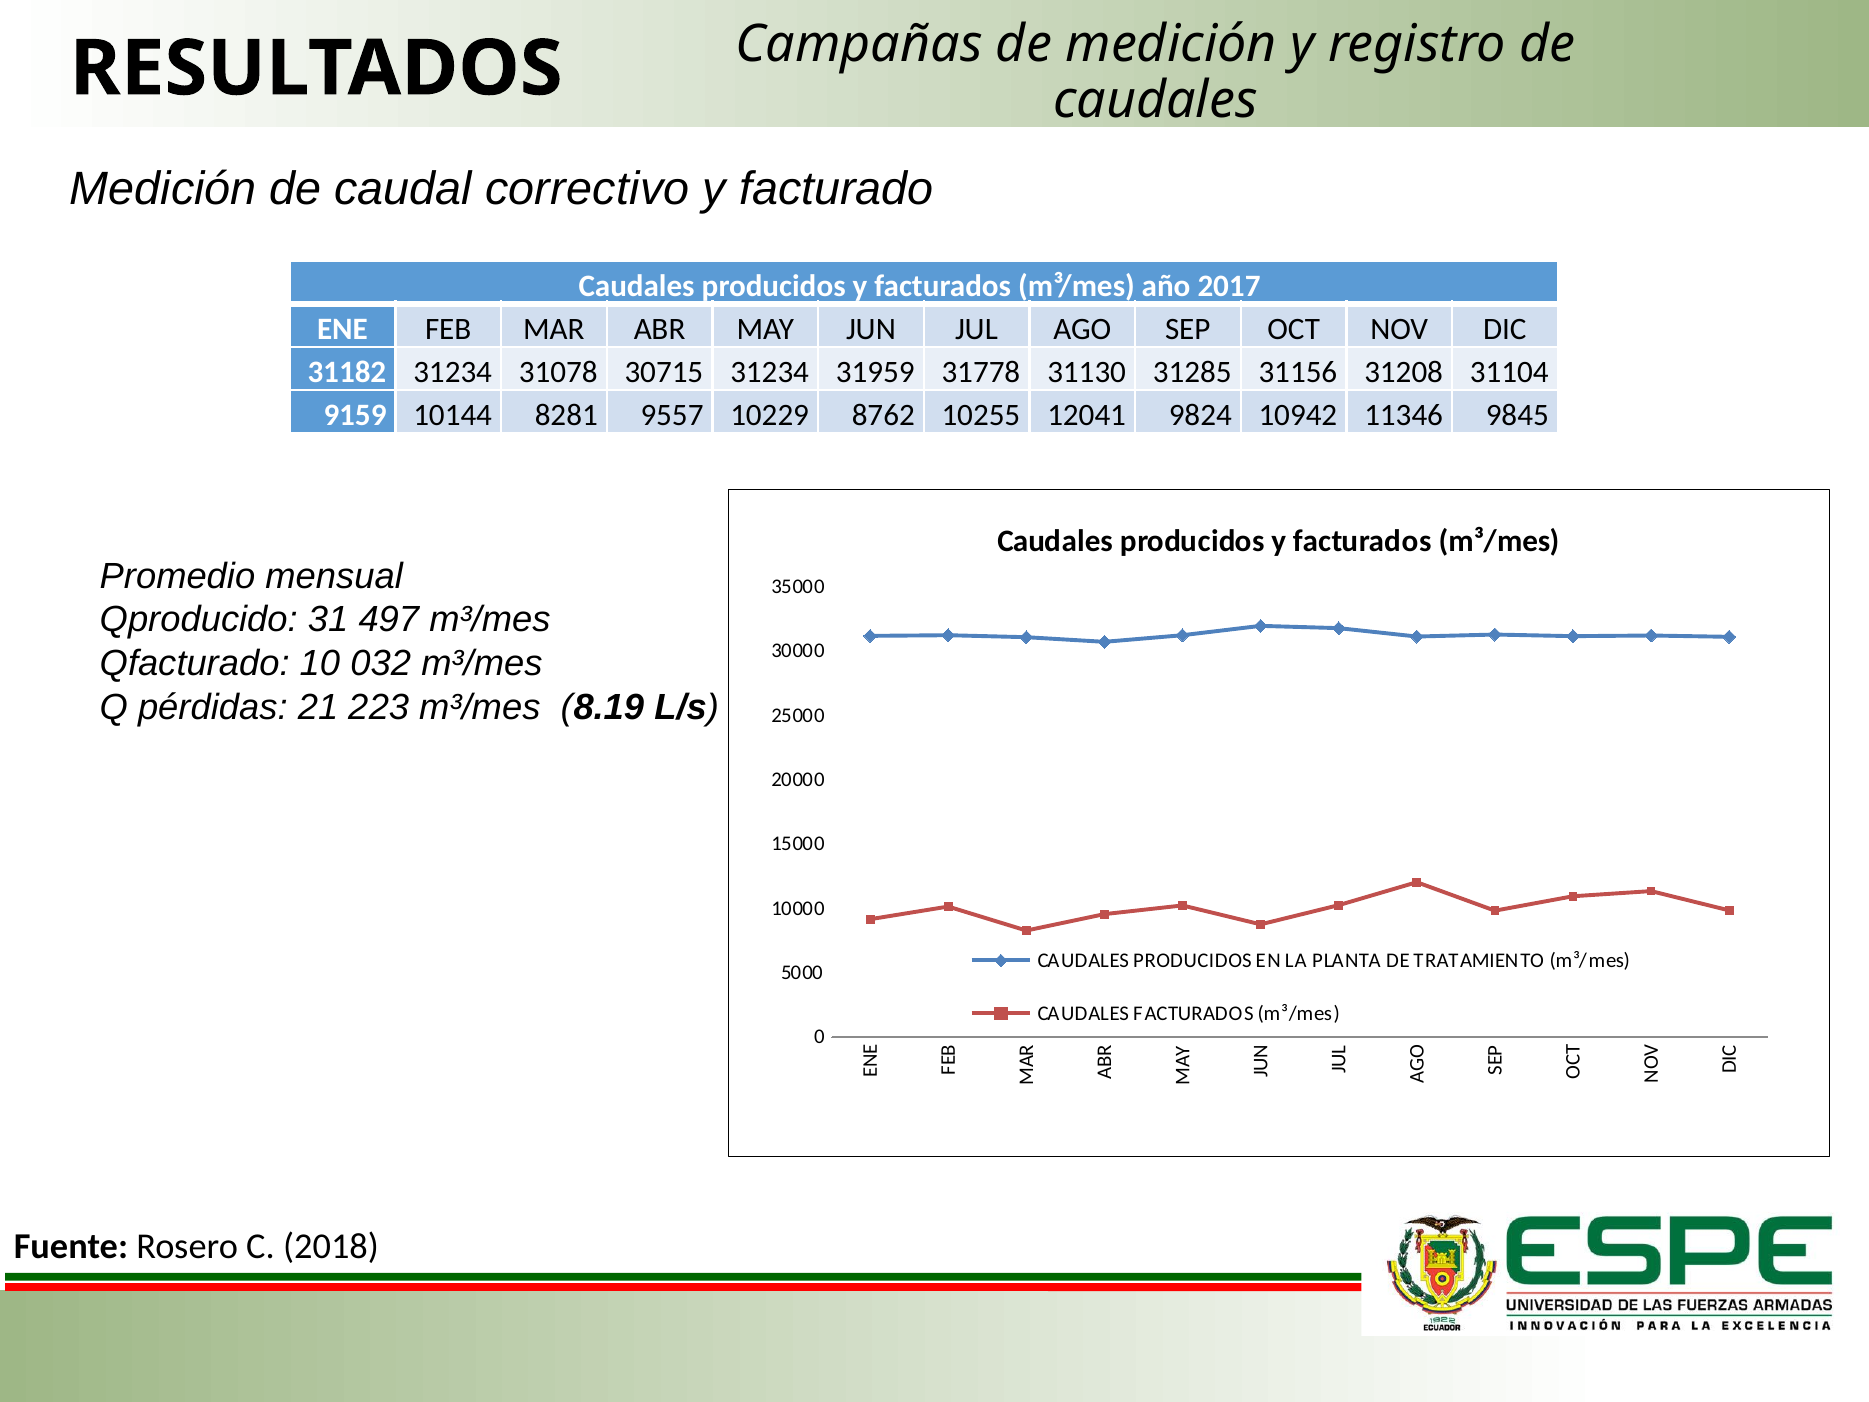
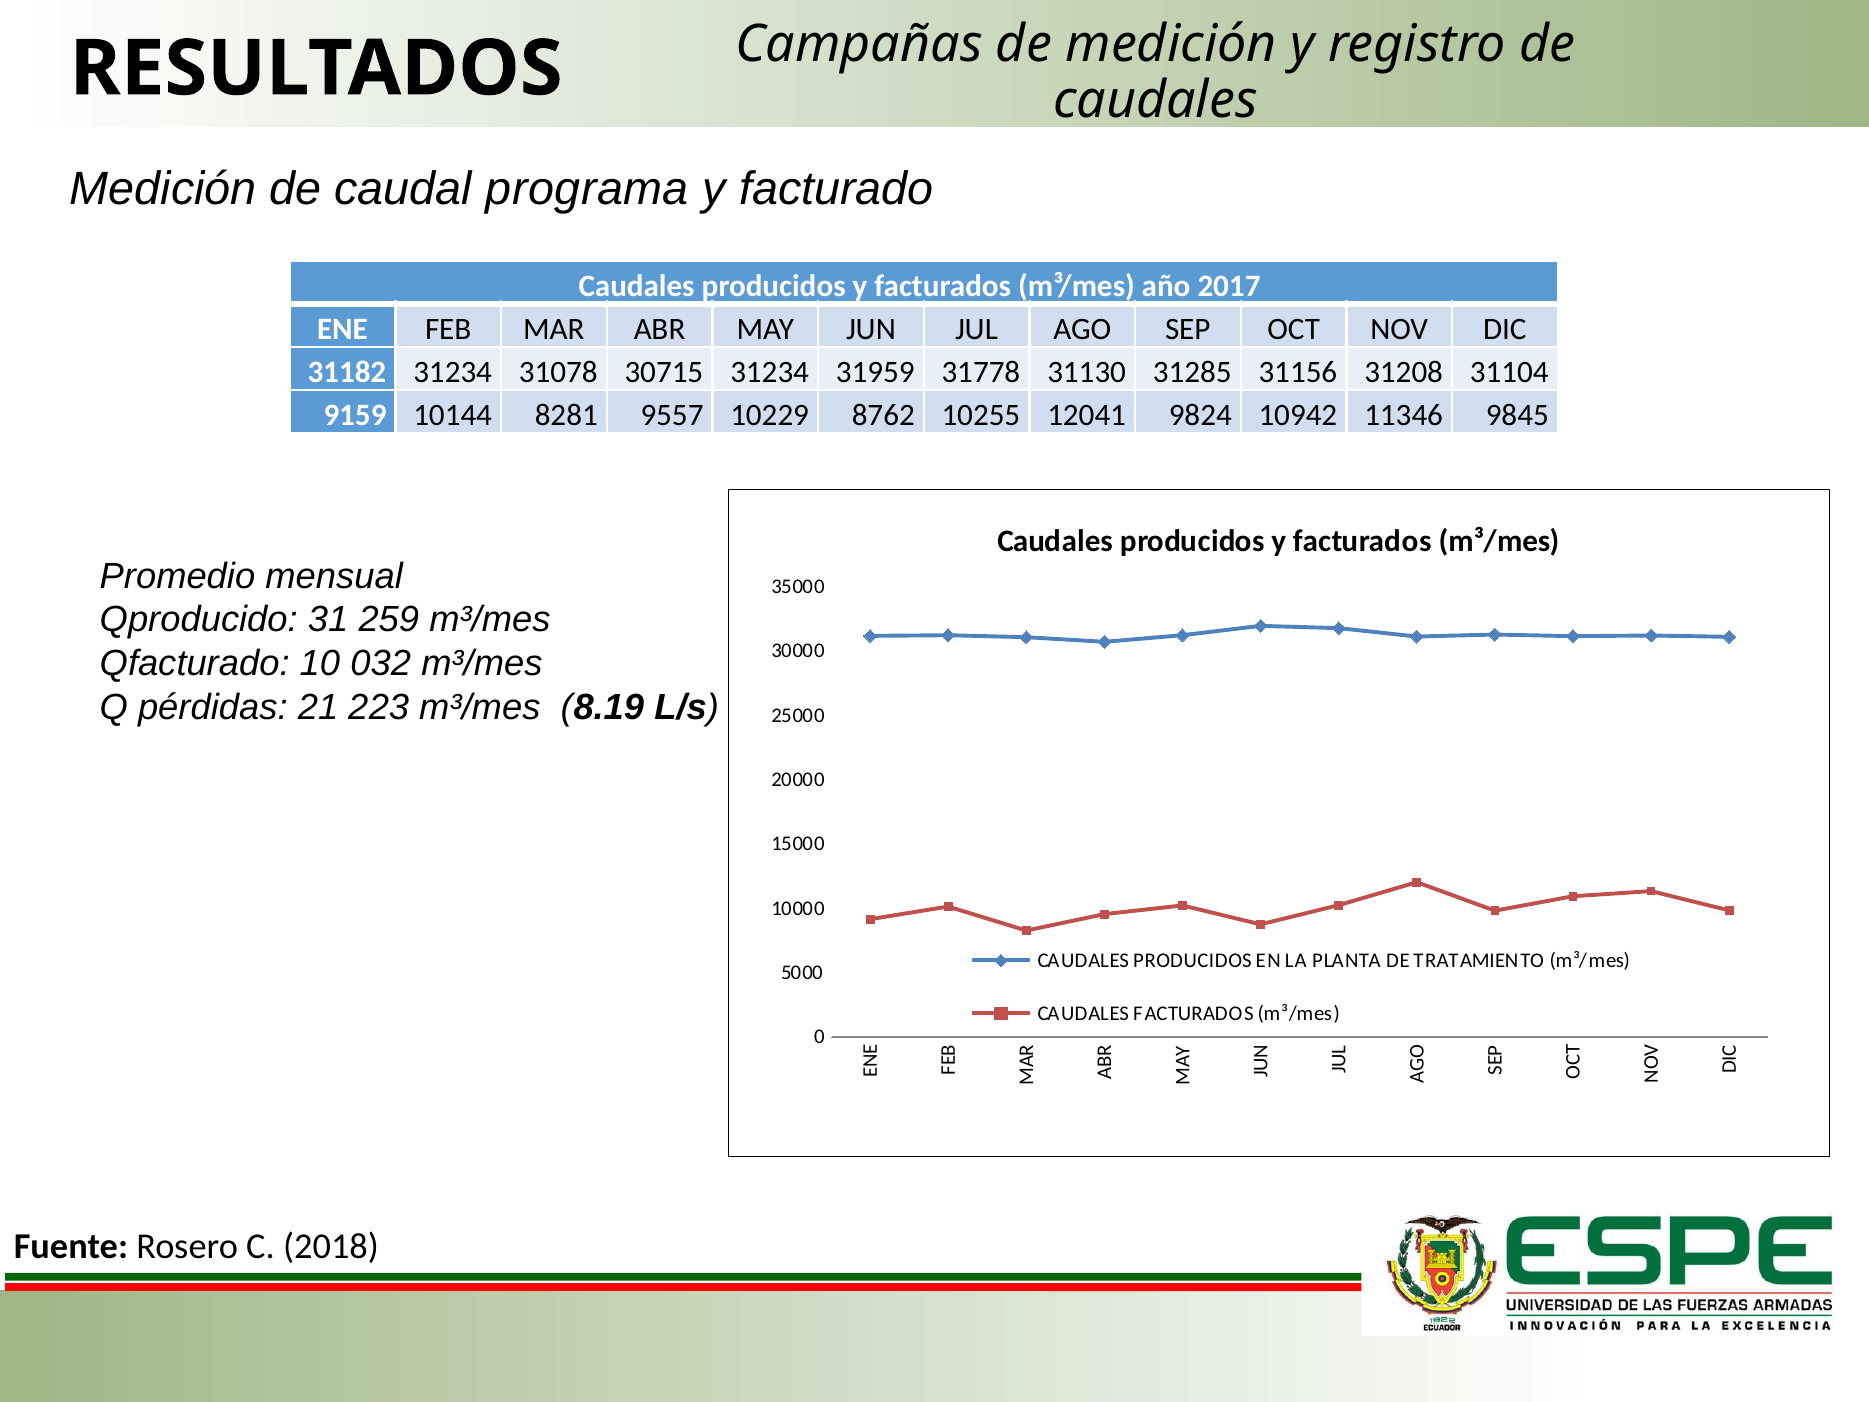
correctivo: correctivo -> programa (587, 189)
497: 497 -> 259 (389, 620)
